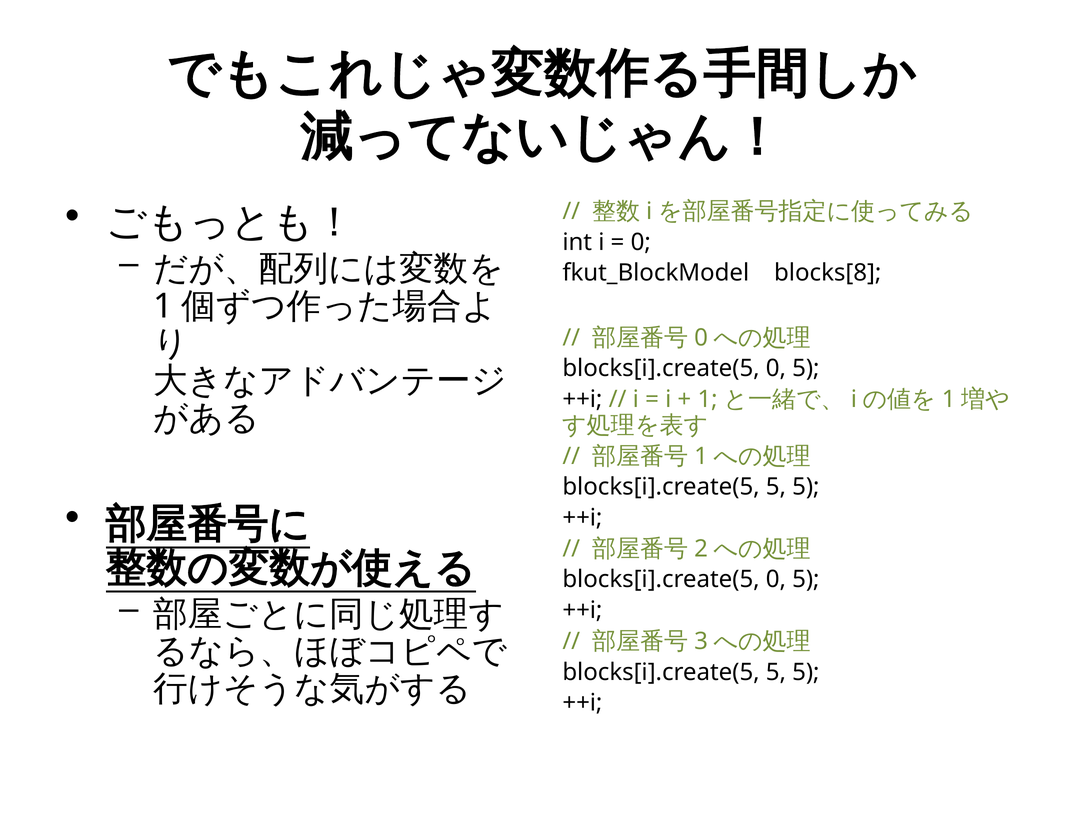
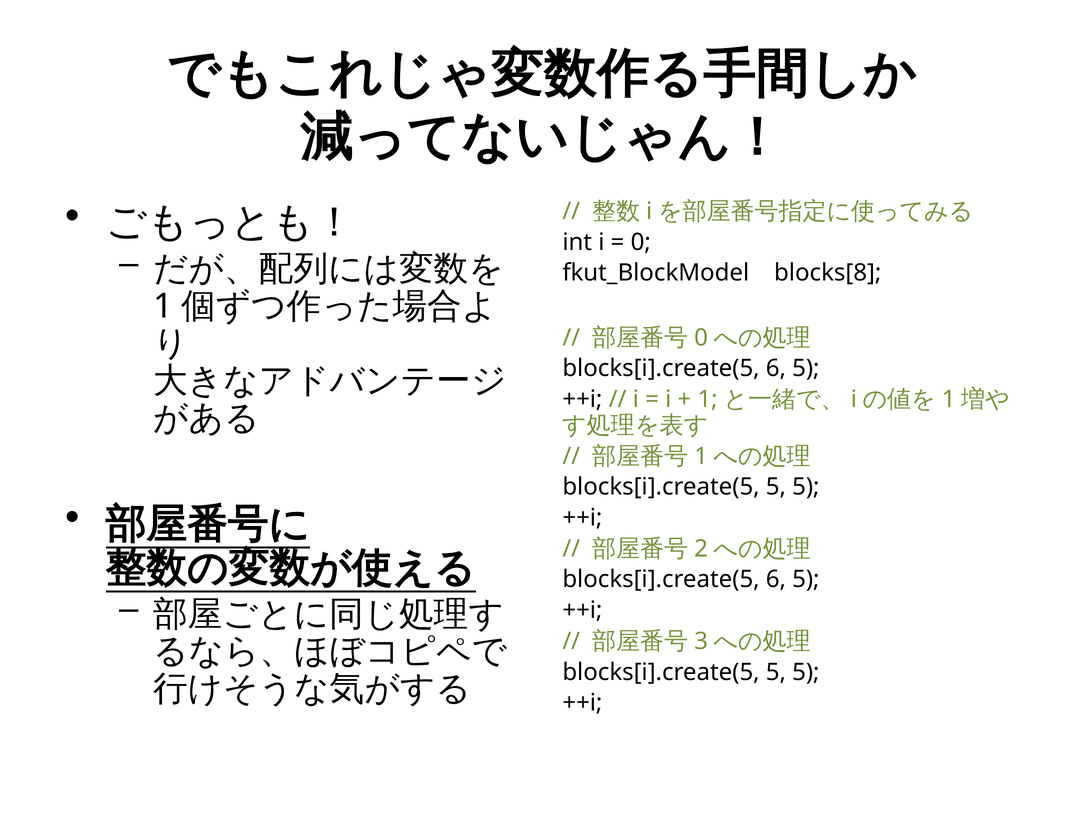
0: 0 -> 6 (776, 369)
0: 0 -> 6 (776, 580)
